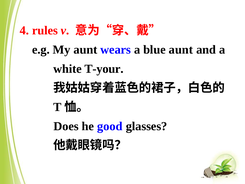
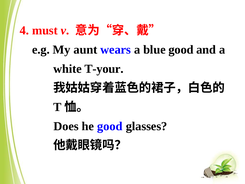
rules: rules -> must (45, 30)
blue aunt: aunt -> good (181, 50)
